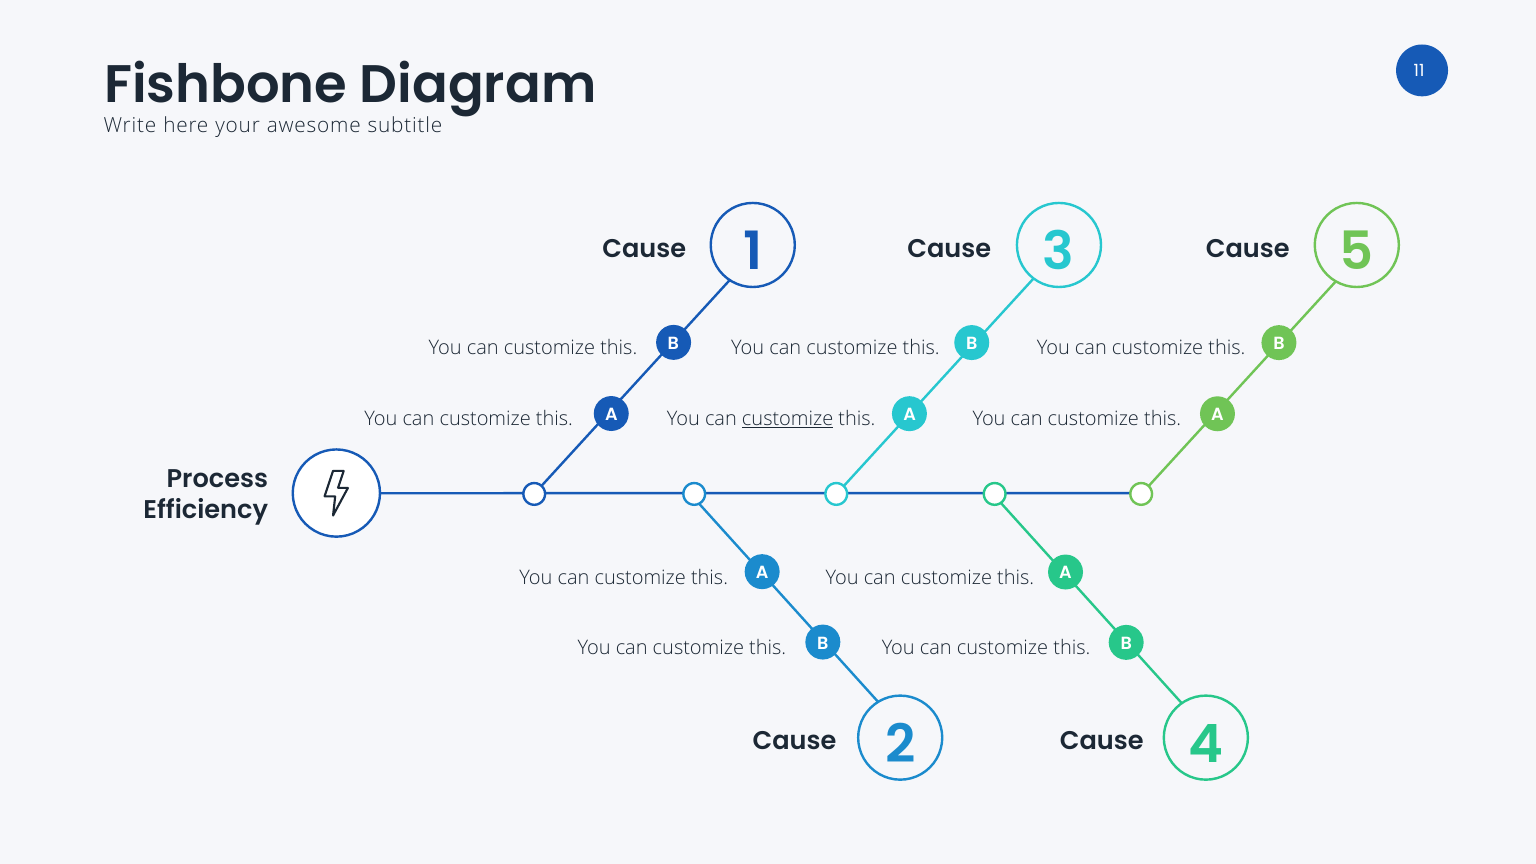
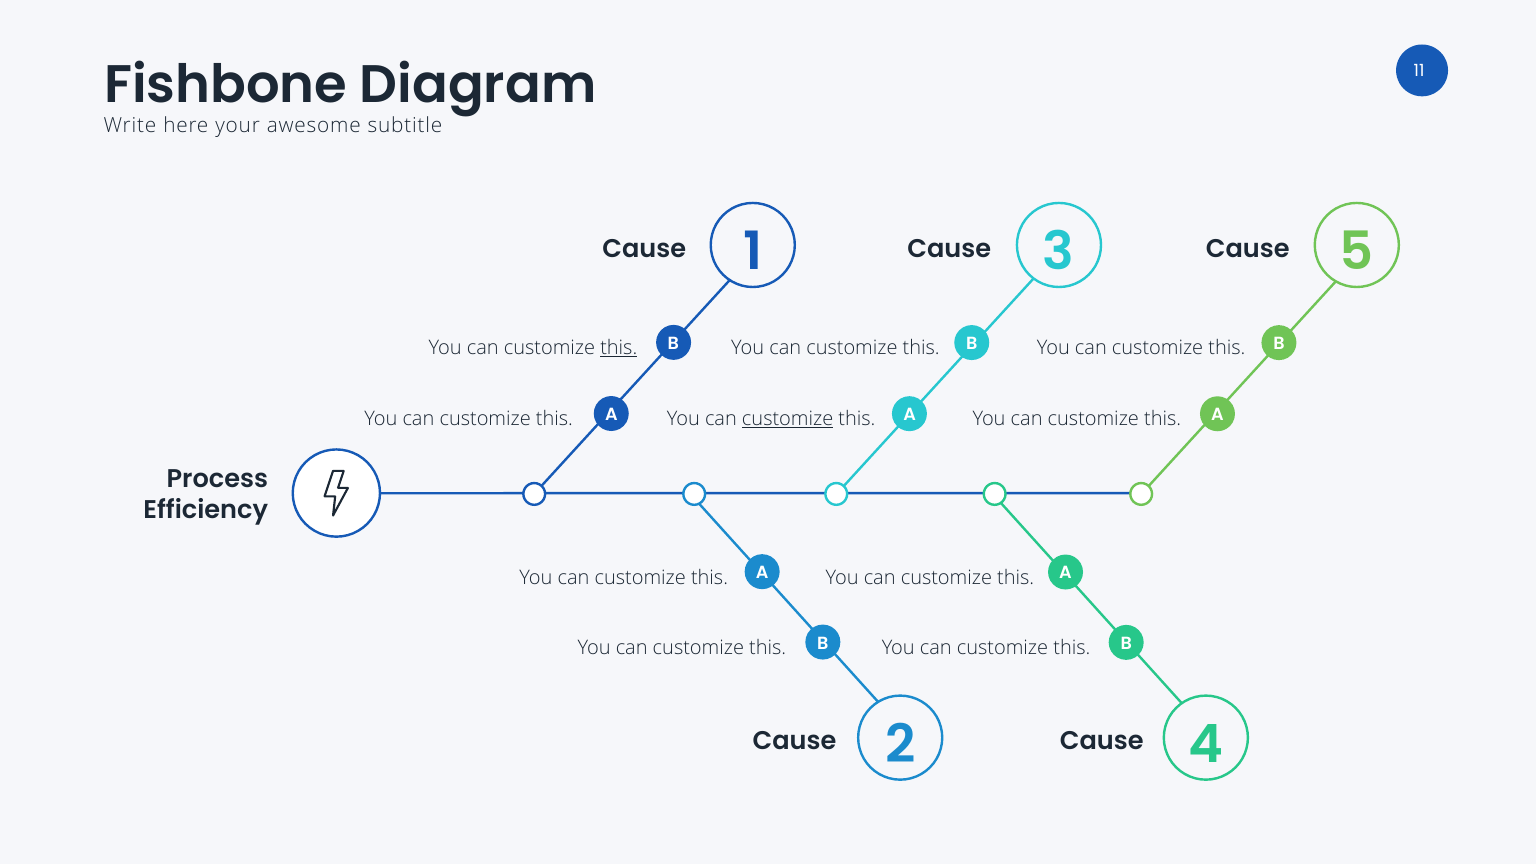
this underline: none -> present (619, 348)
